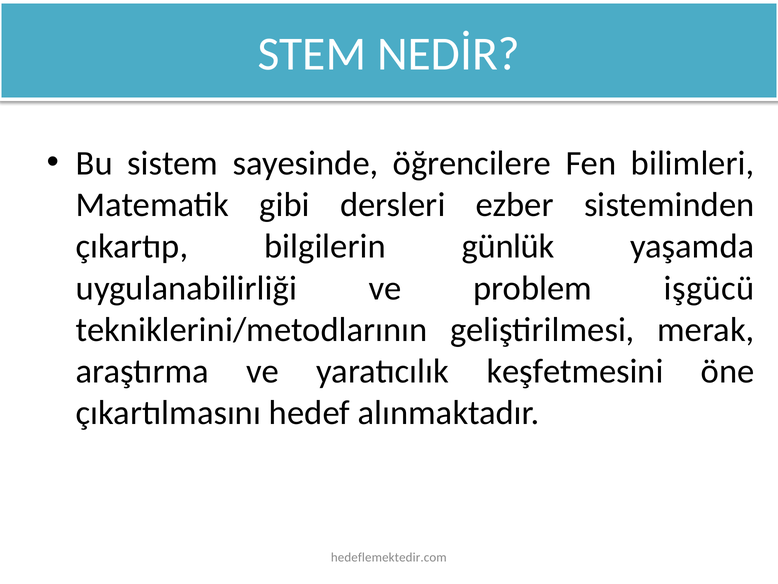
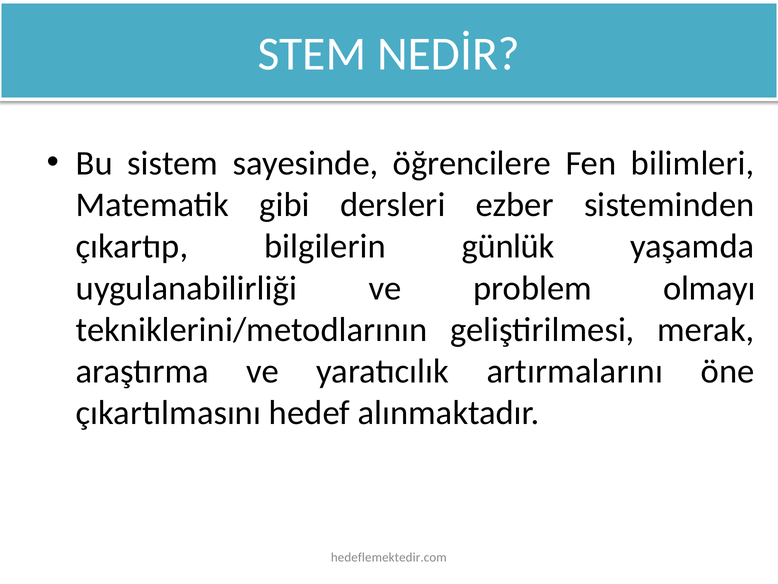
işgücü: işgücü -> olmayı (709, 288)
keşfetmesini: keşfetmesini -> artırmalarını (575, 371)
